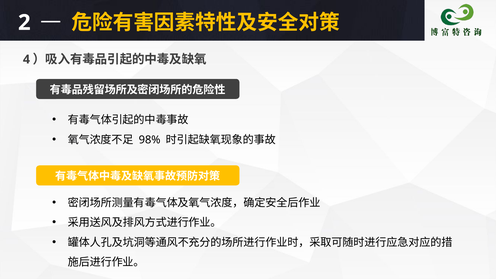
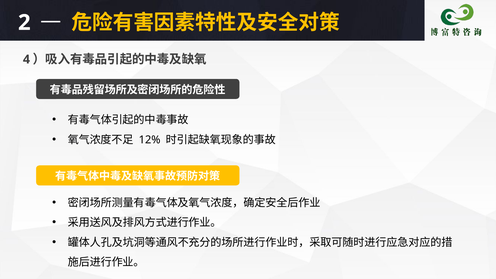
98%: 98% -> 12% (150, 140)
